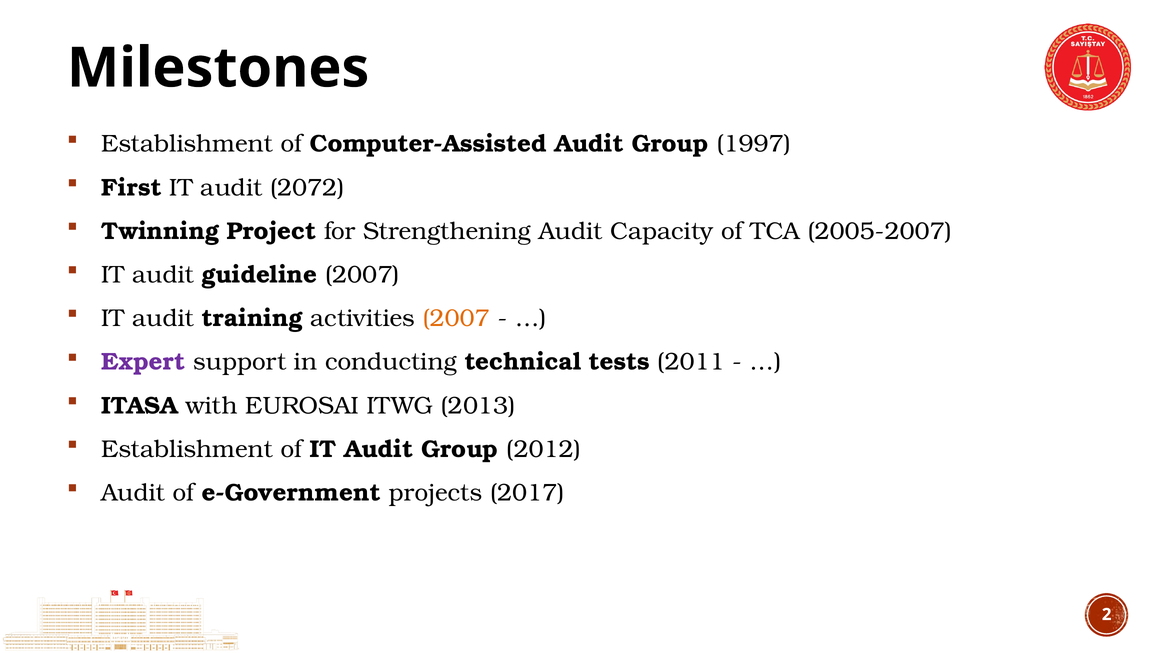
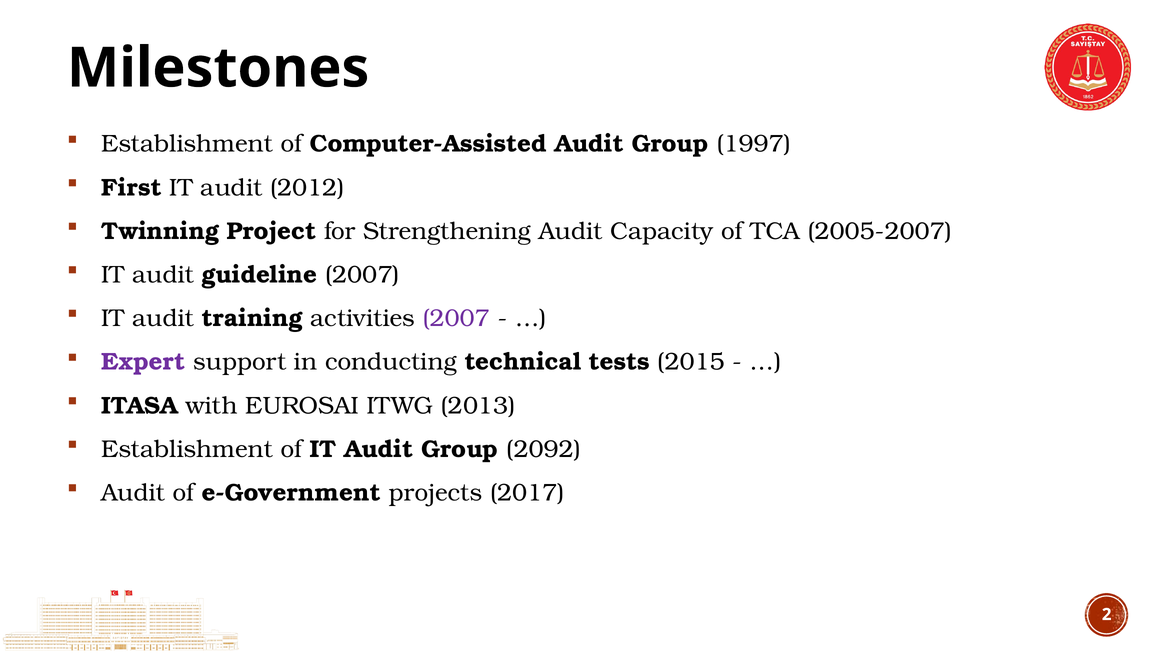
2072: 2072 -> 2012 (307, 187)
2007 colour: orange -> purple (456, 318)
2011: 2011 -> 2015 (691, 362)
2012: 2012 -> 2092 (544, 449)
